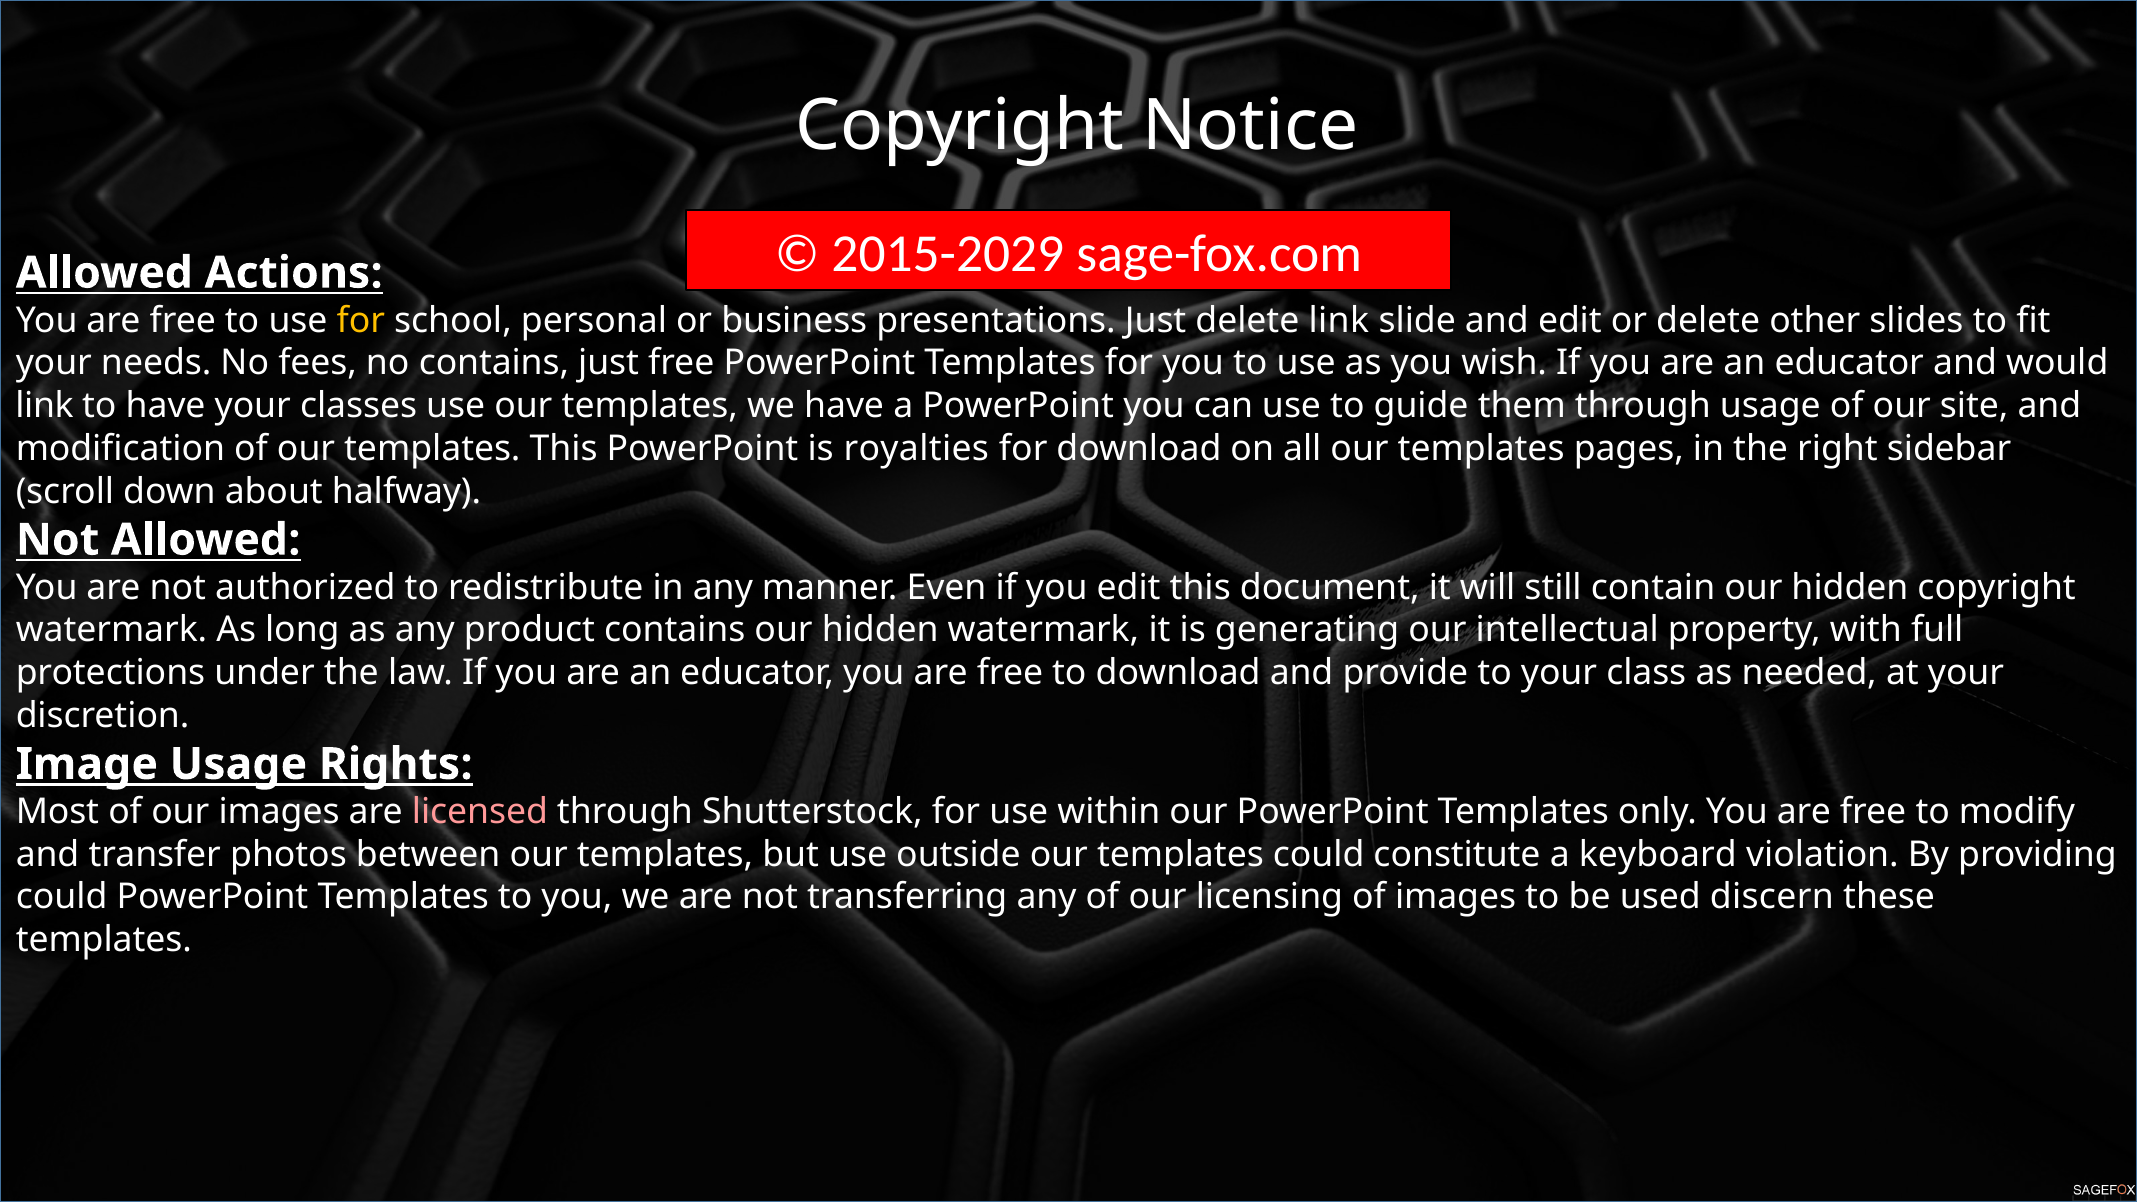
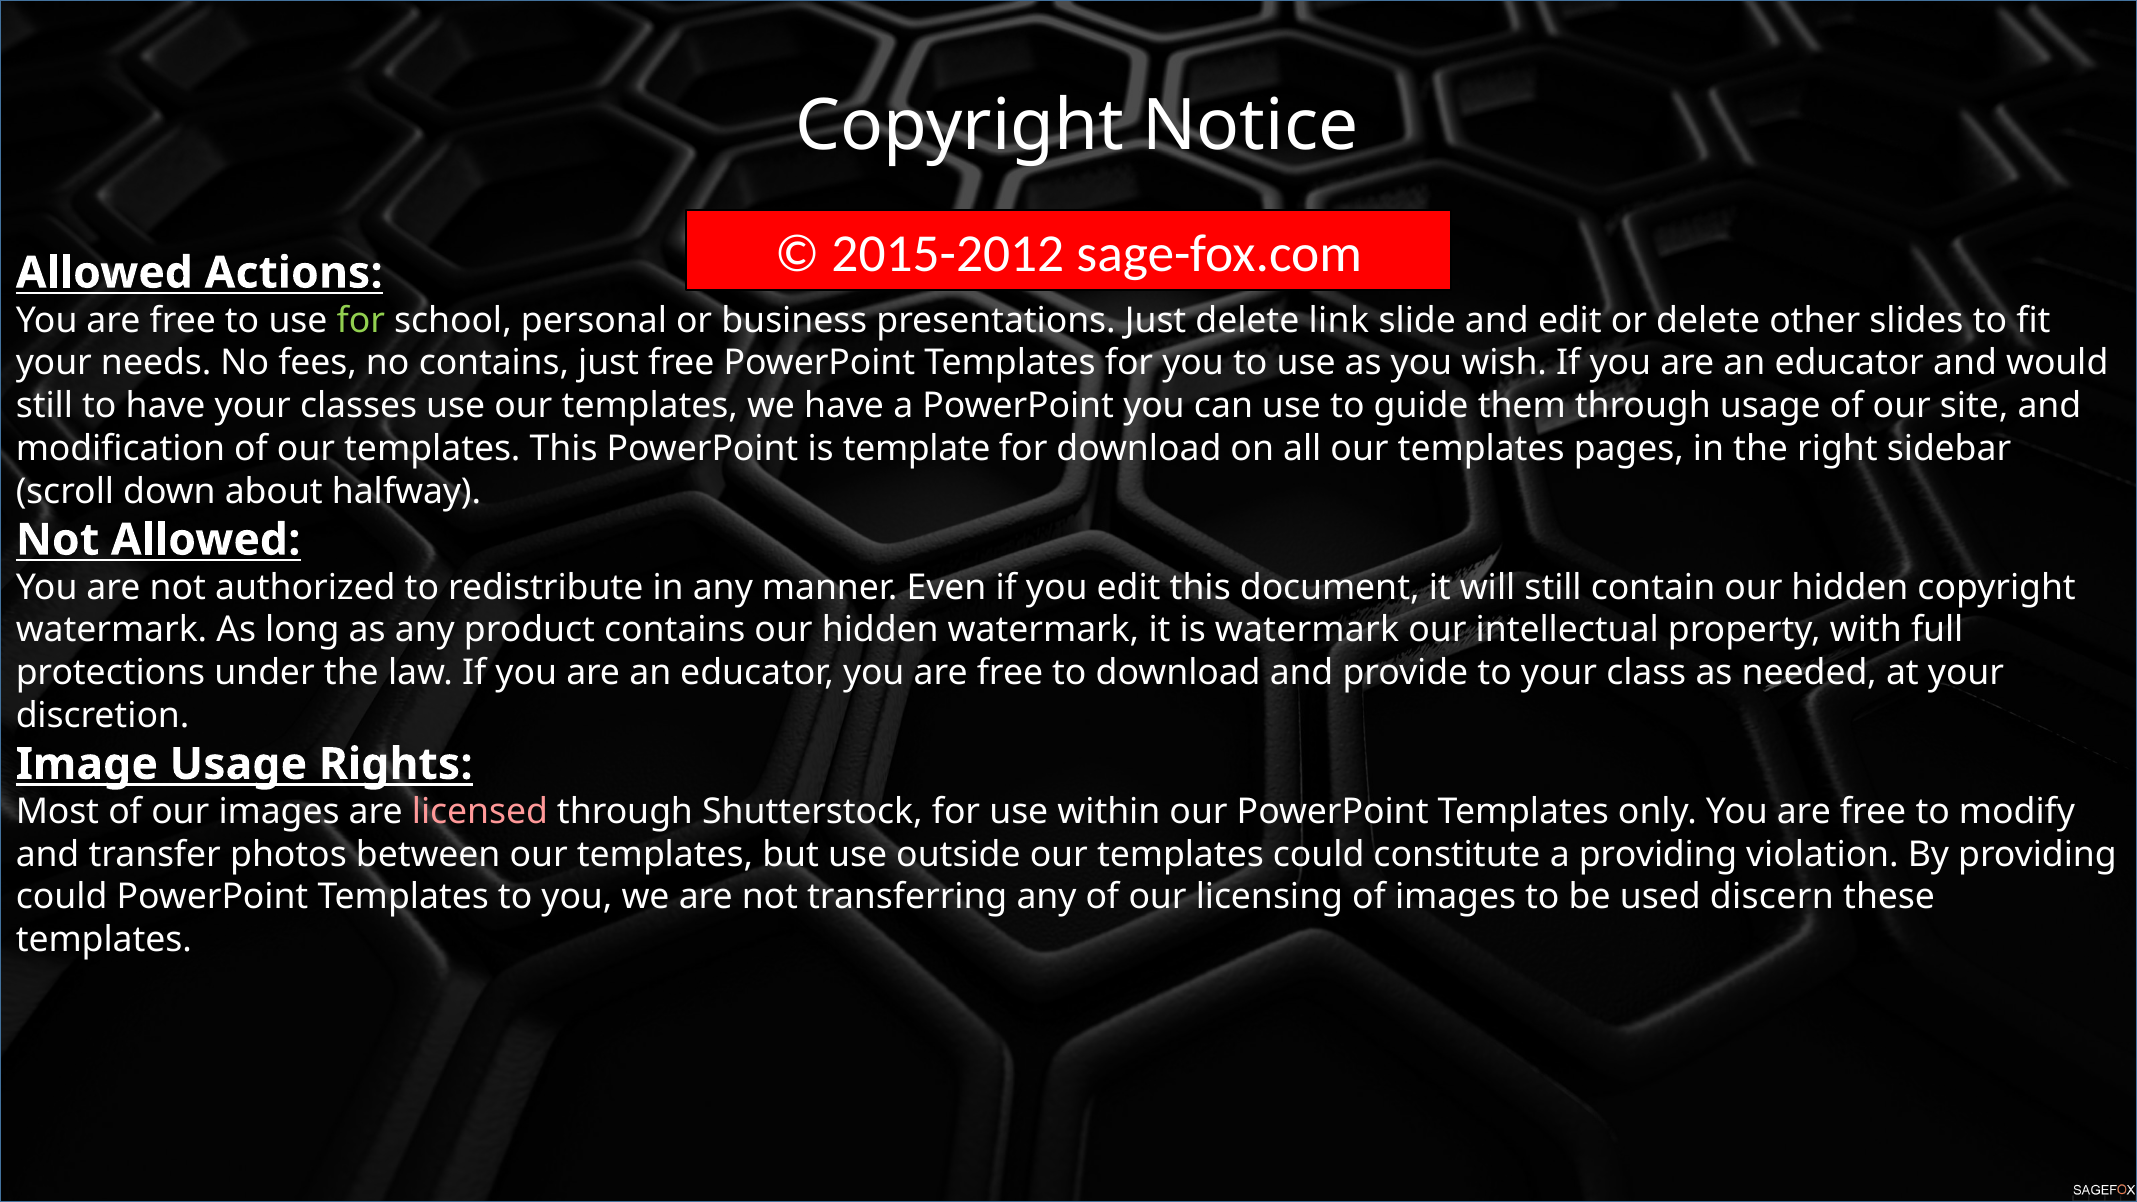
2015-2029: 2015-2029 -> 2015-2012 (948, 254)
for colour: yellow -> light green (361, 320)
link: link -> still (44, 406)
royalties: royalties -> template (917, 449)
is generating: generating -> watermark (1307, 630)
a keyboard: keyboard -> providing (1658, 854)
